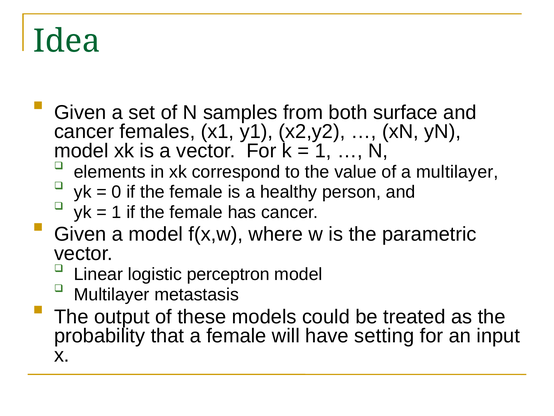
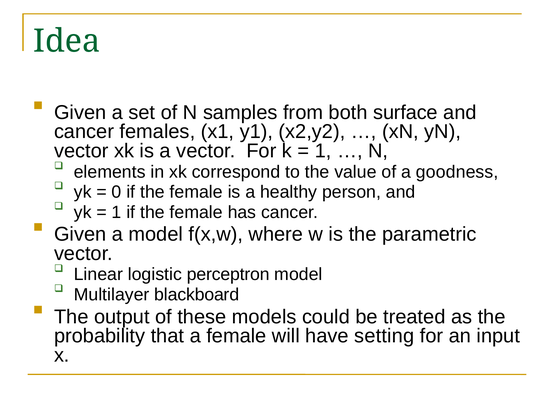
model: model -> vector (81, 151)
a multilayer: multilayer -> goodness (457, 172)
metastasis: metastasis -> blackboard (197, 294)
